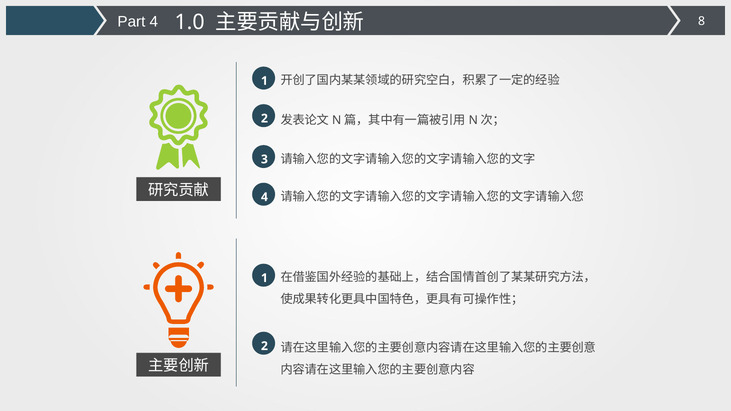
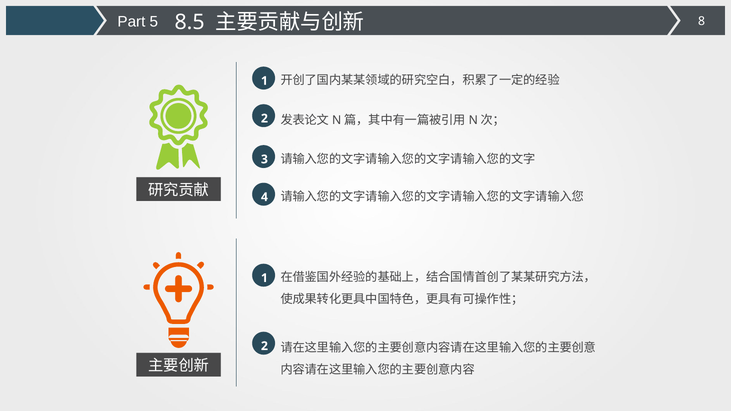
Part 4: 4 -> 5 (154, 22)
1.0: 1.0 -> 8.5 (190, 22)
